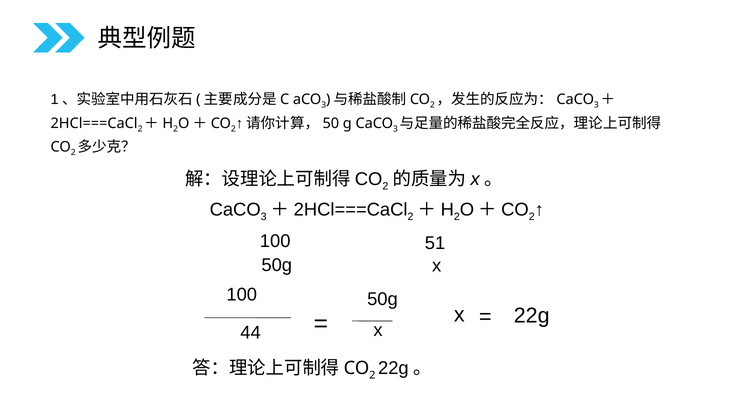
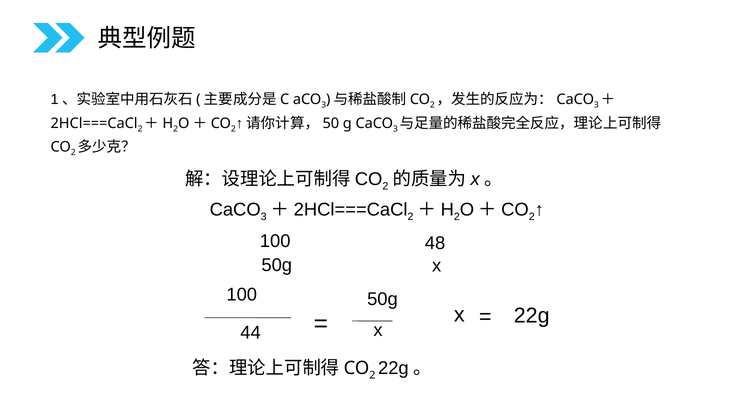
51: 51 -> 48 (435, 243)
